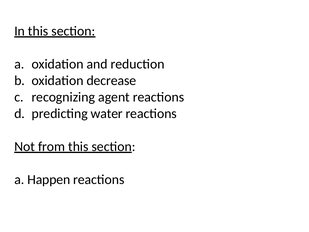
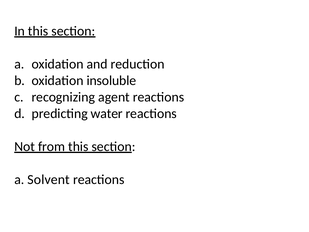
decrease: decrease -> insoluble (111, 80)
Happen: Happen -> Solvent (49, 179)
